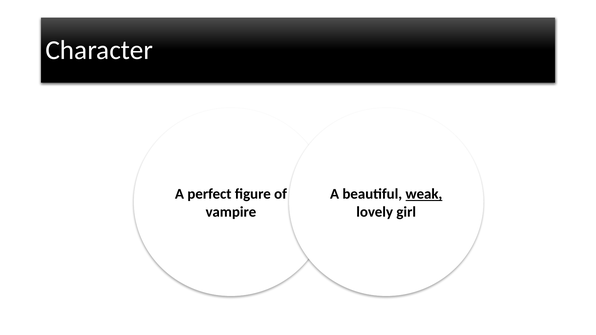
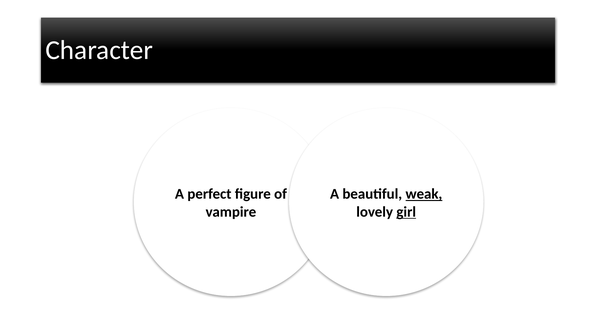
girl underline: none -> present (406, 212)
